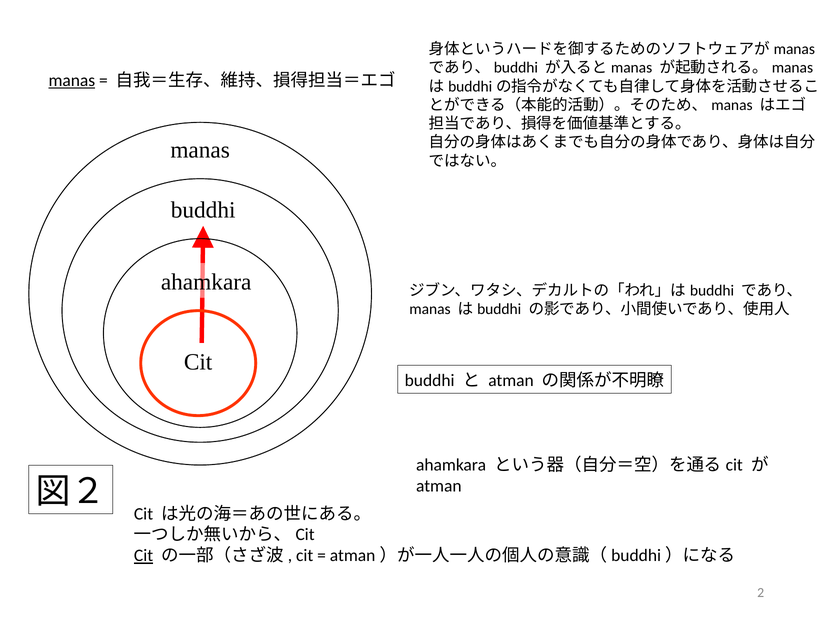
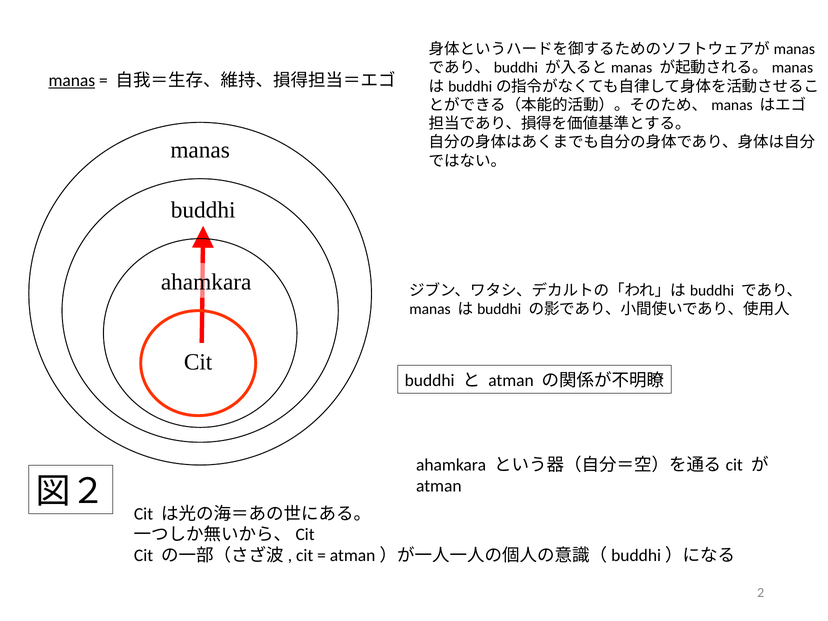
Cit underline: present -> none (144, 556)
